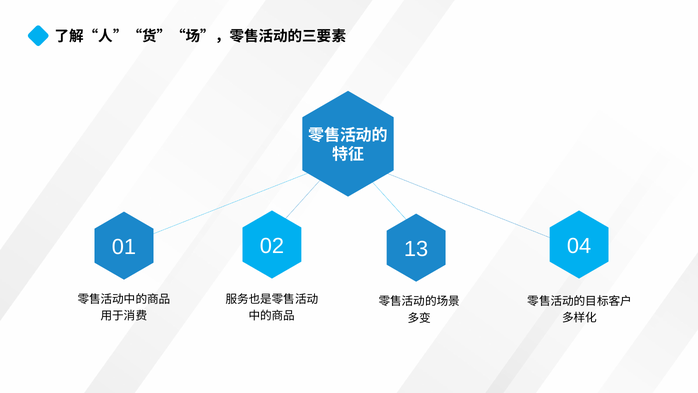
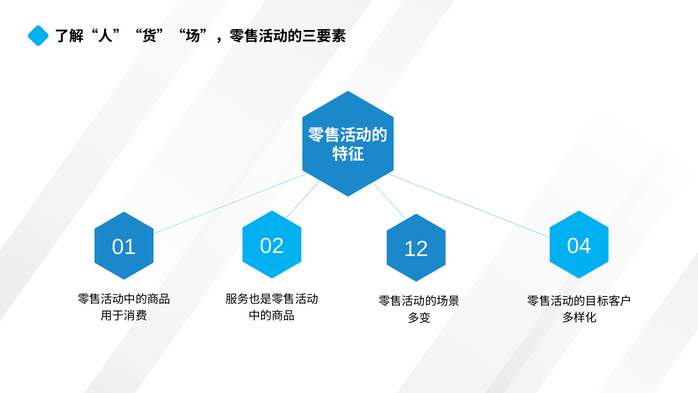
13: 13 -> 12 (416, 249)
